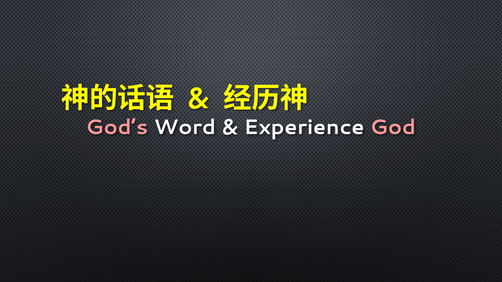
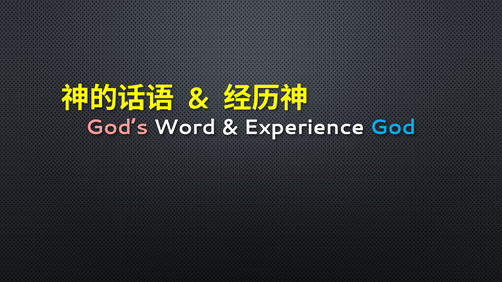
God colour: pink -> light blue (393, 128)
